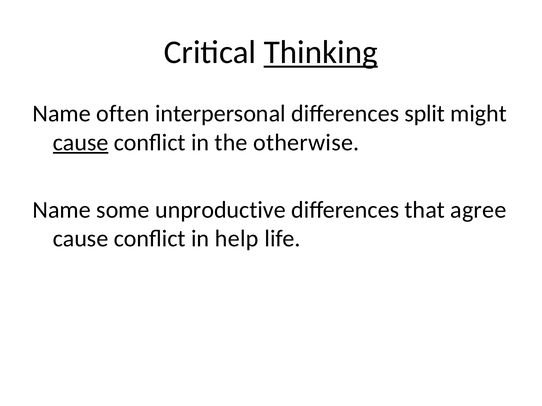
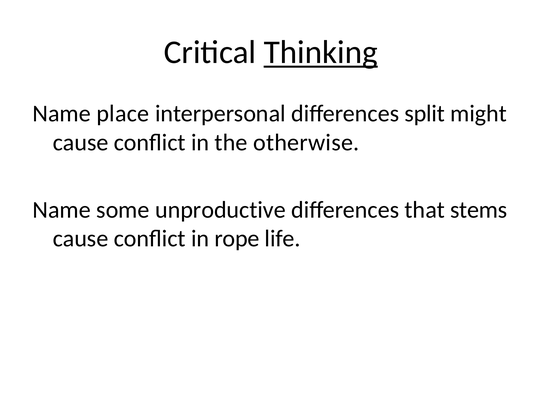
often: often -> place (123, 114)
cause underline: present -> none (81, 143)
agree: agree -> stems (479, 210)
help: help -> rope (237, 239)
